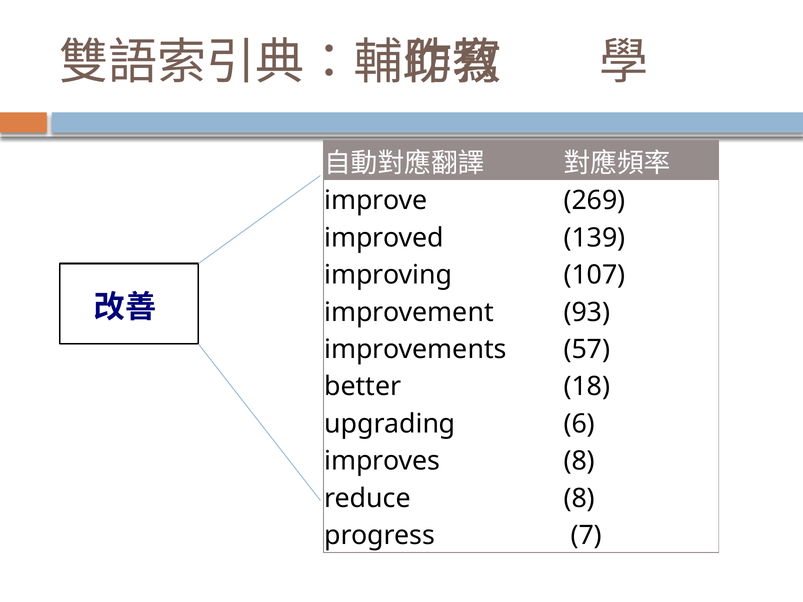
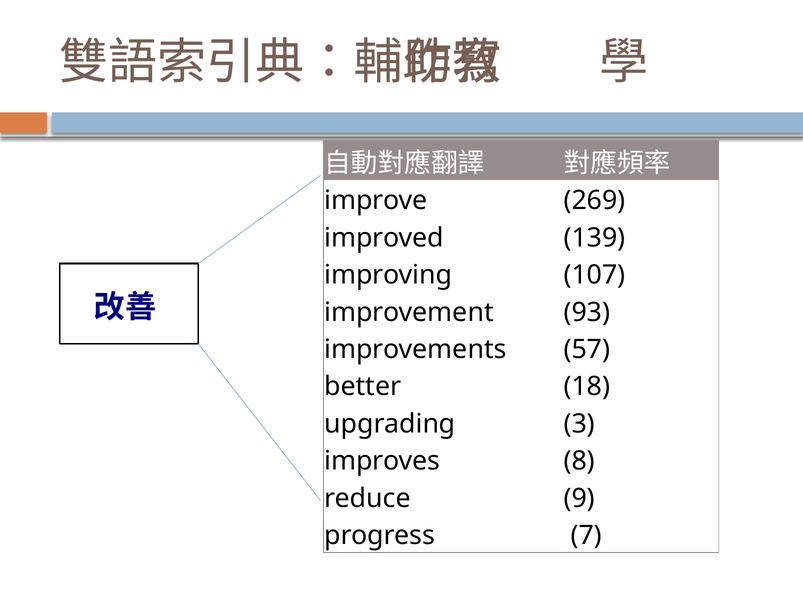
6: 6 -> 3 (579, 424)
reduce 8: 8 -> 9 (579, 499)
